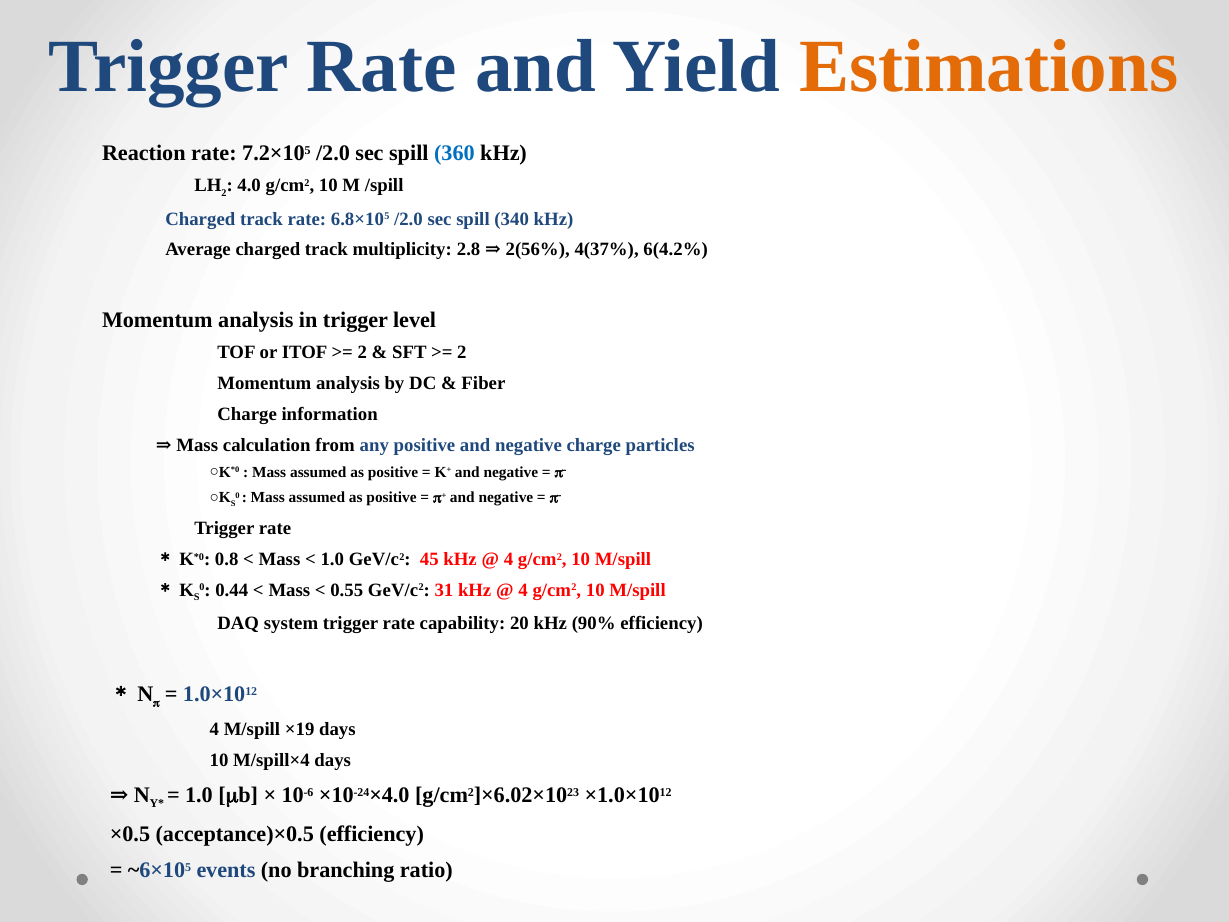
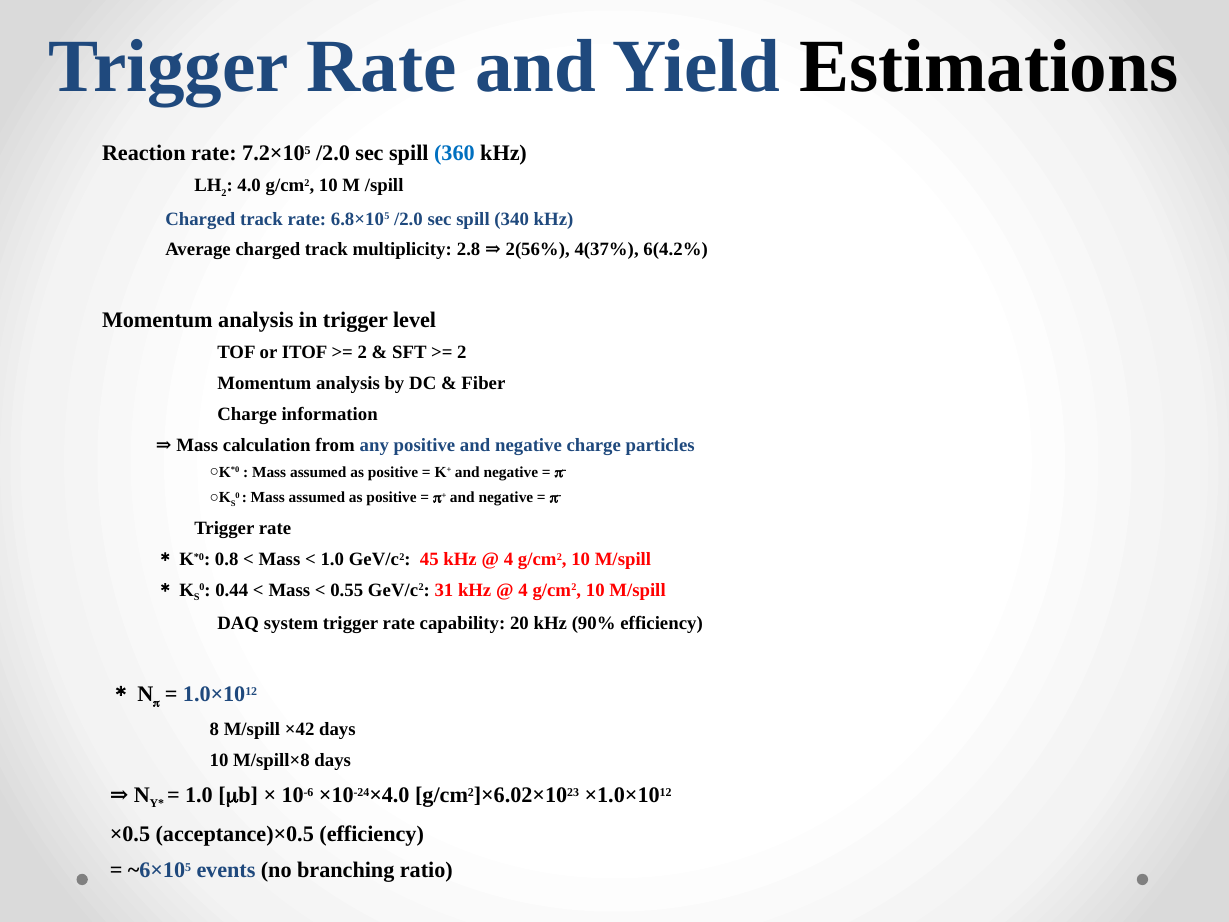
Estimations colour: orange -> black (989, 66)
4: 4 -> 8 (214, 730)
×19: ×19 -> ×42 (300, 730)
M/spill×4: M/spill×4 -> M/spill×8 (271, 760)
